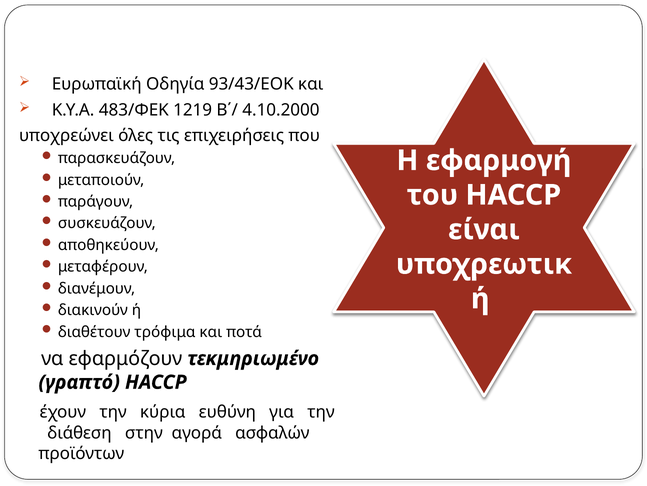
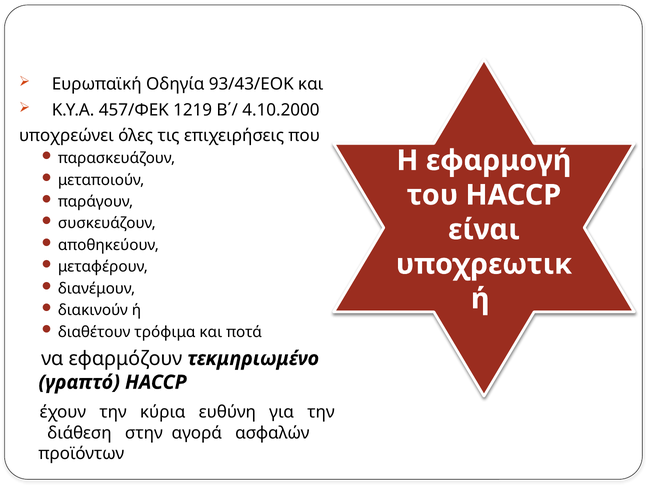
483/ΦΕΚ: 483/ΦΕΚ -> 457/ΦΕΚ (134, 110)
